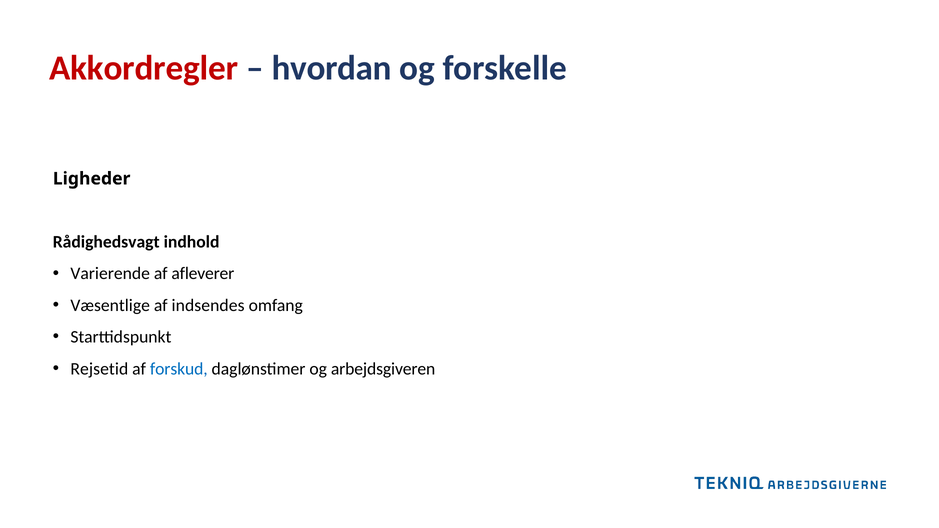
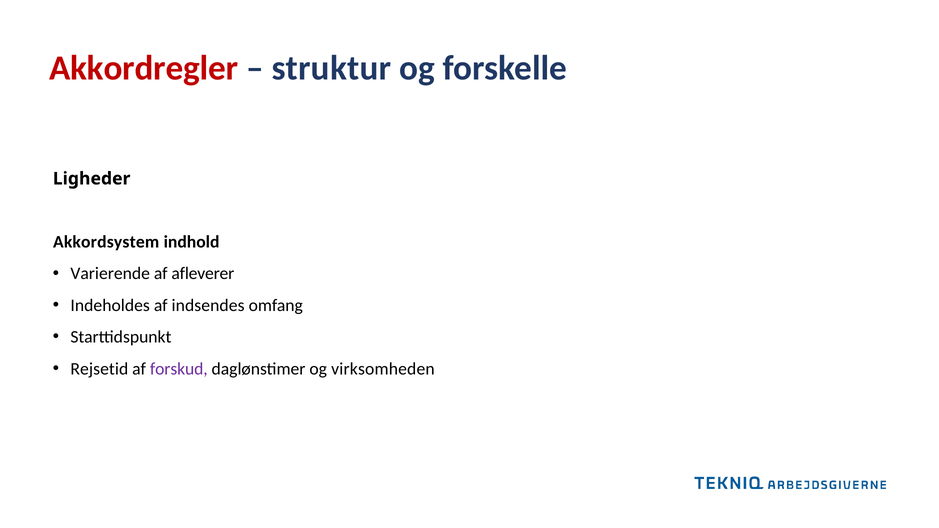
hvordan: hvordan -> struktur (331, 68)
Rådighedsvagt: Rådighedsvagt -> Akkordsystem (106, 242)
Væsentlige: Væsentlige -> Indeholdes (110, 305)
forskud colour: blue -> purple (179, 369)
arbejdsgiveren: arbejdsgiveren -> virksomheden (383, 369)
